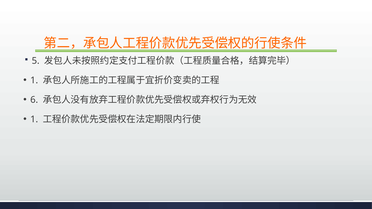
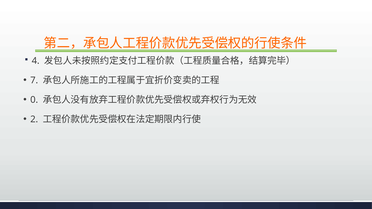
5: 5 -> 4 (36, 61)
1: 1 -> 7 (34, 80)
6: 6 -> 0 (34, 100)
1: 1 -> 2 (34, 120)
